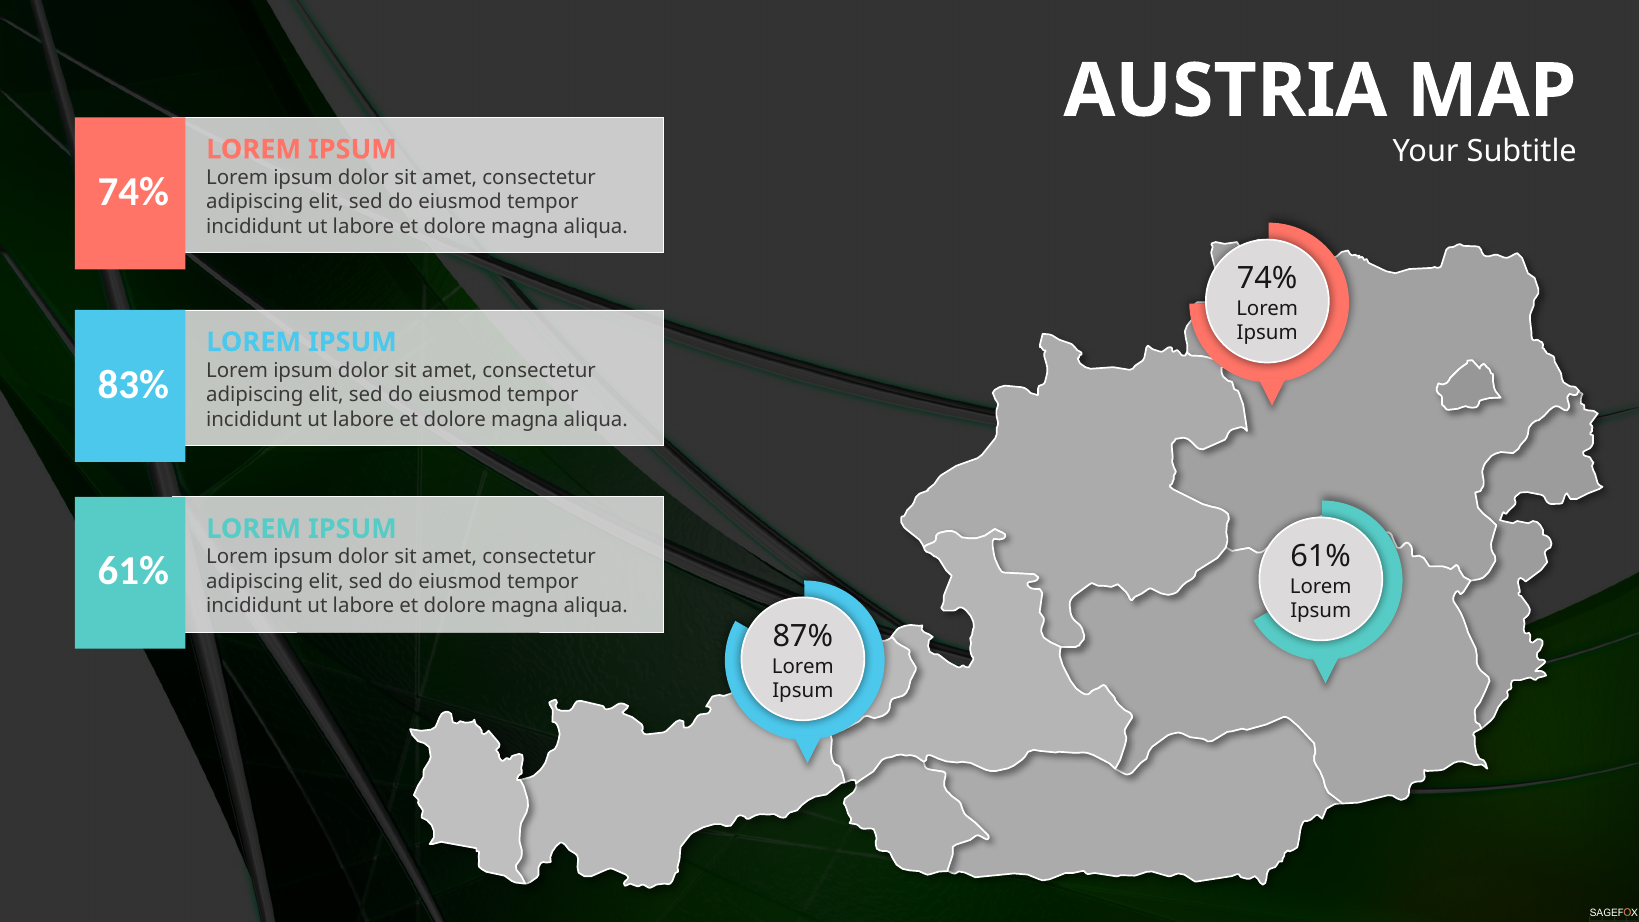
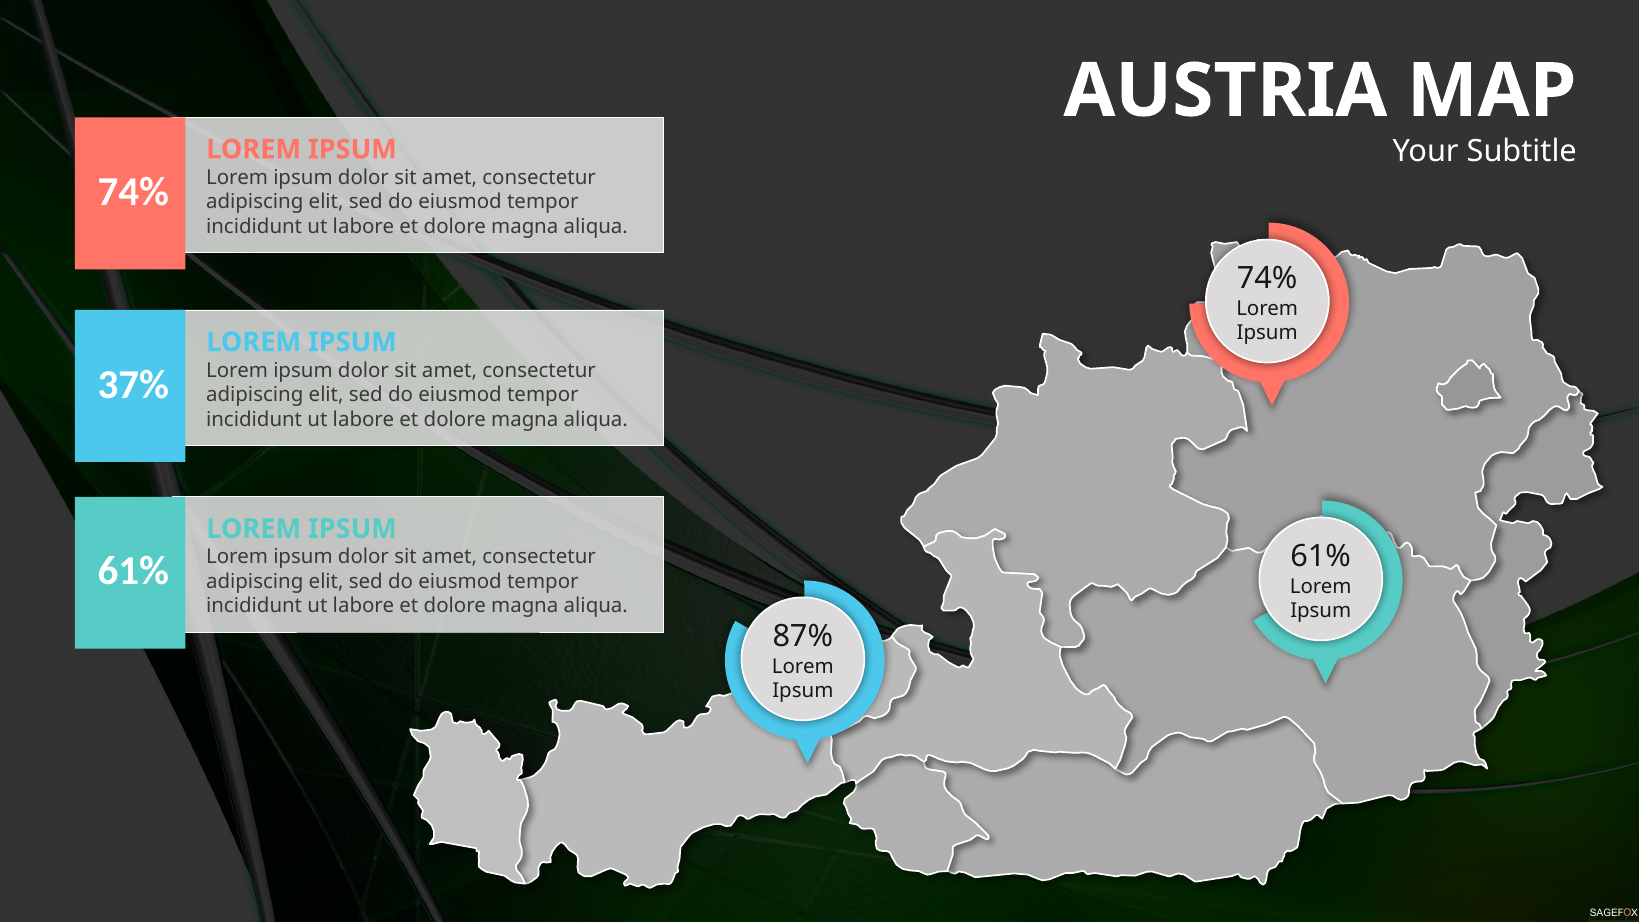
83%: 83% -> 37% (133, 385)
